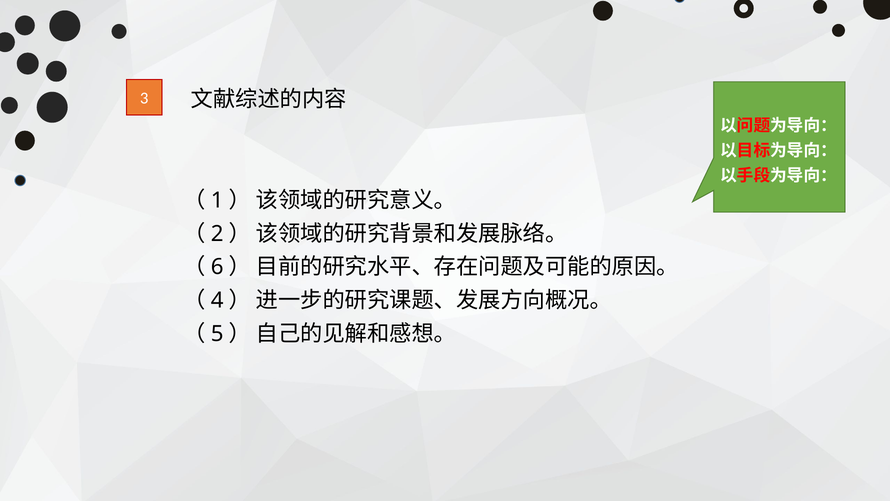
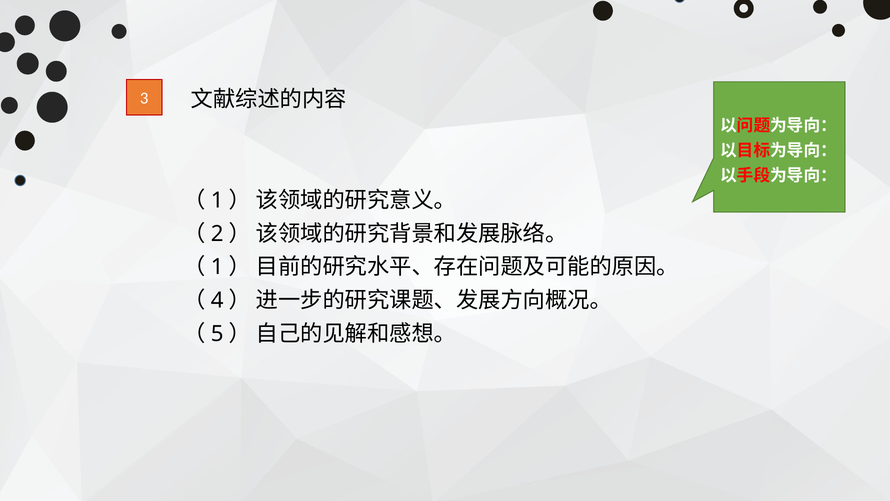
6: 6 -> 1 (217, 267)
